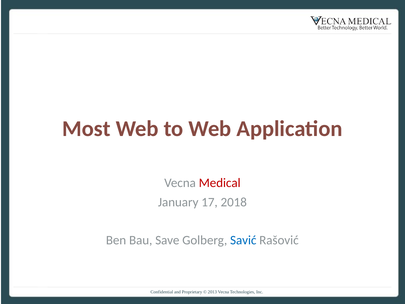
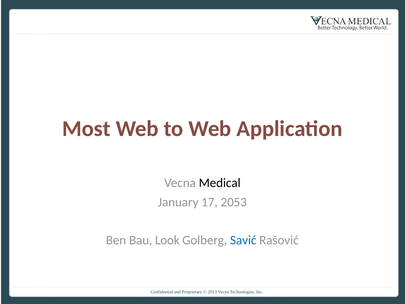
Medical colour: red -> black (220, 183)
2018: 2018 -> 2053 (234, 202)
Save: Save -> Look (167, 240)
